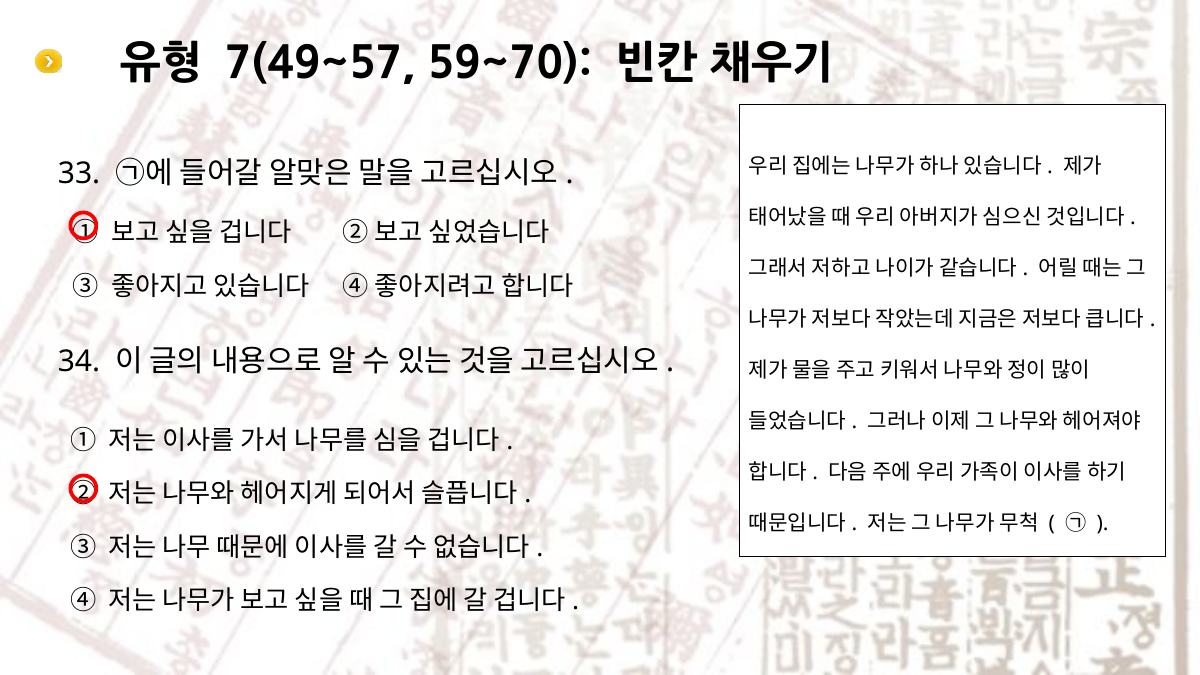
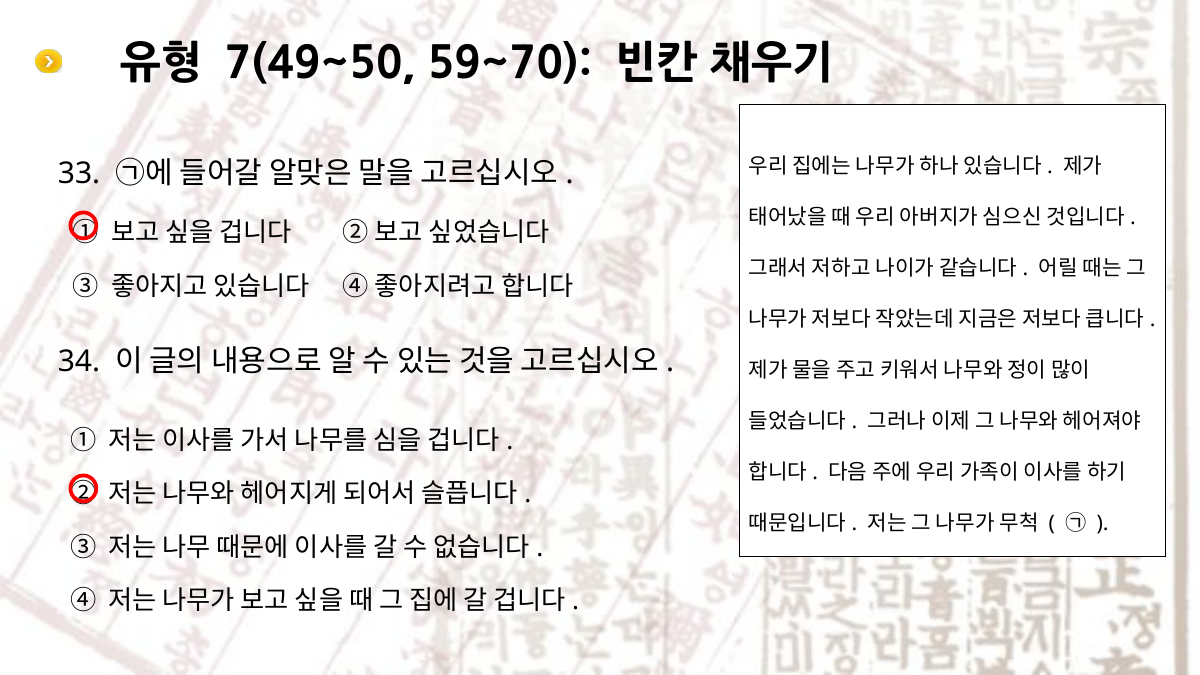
7(49~57: 7(49~57 -> 7(49~50 (320, 64)
